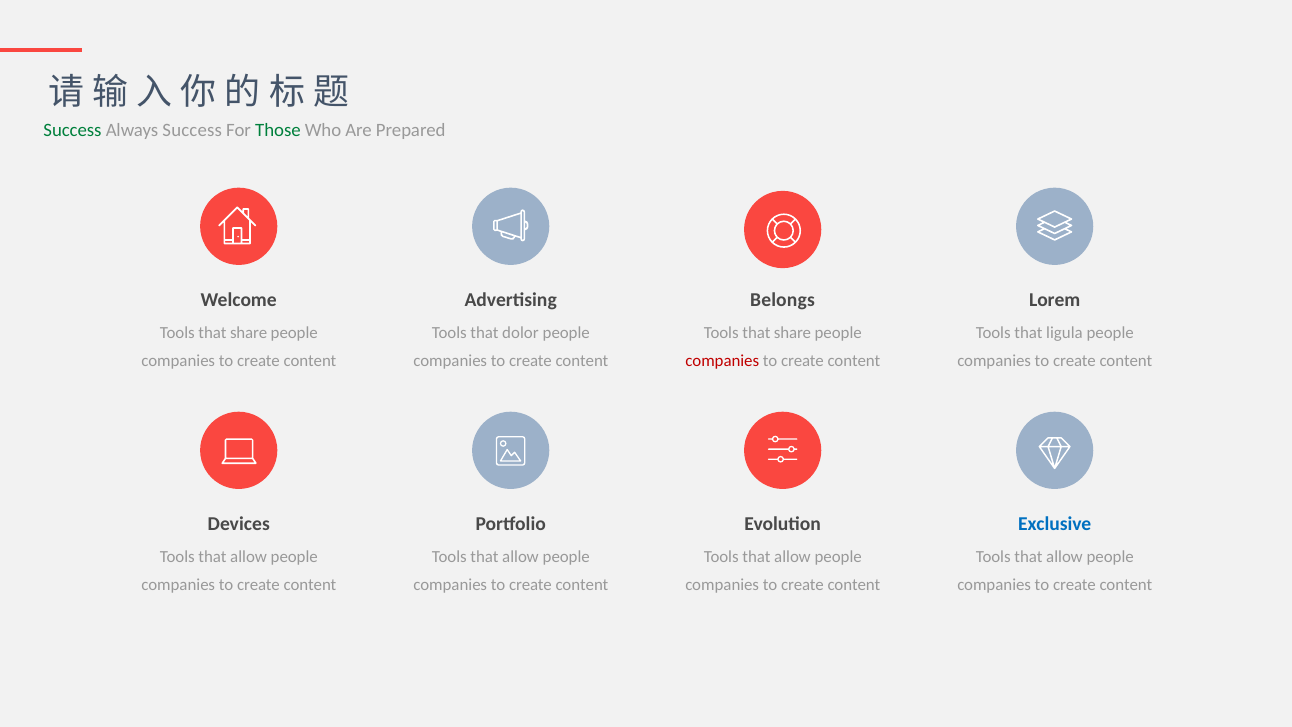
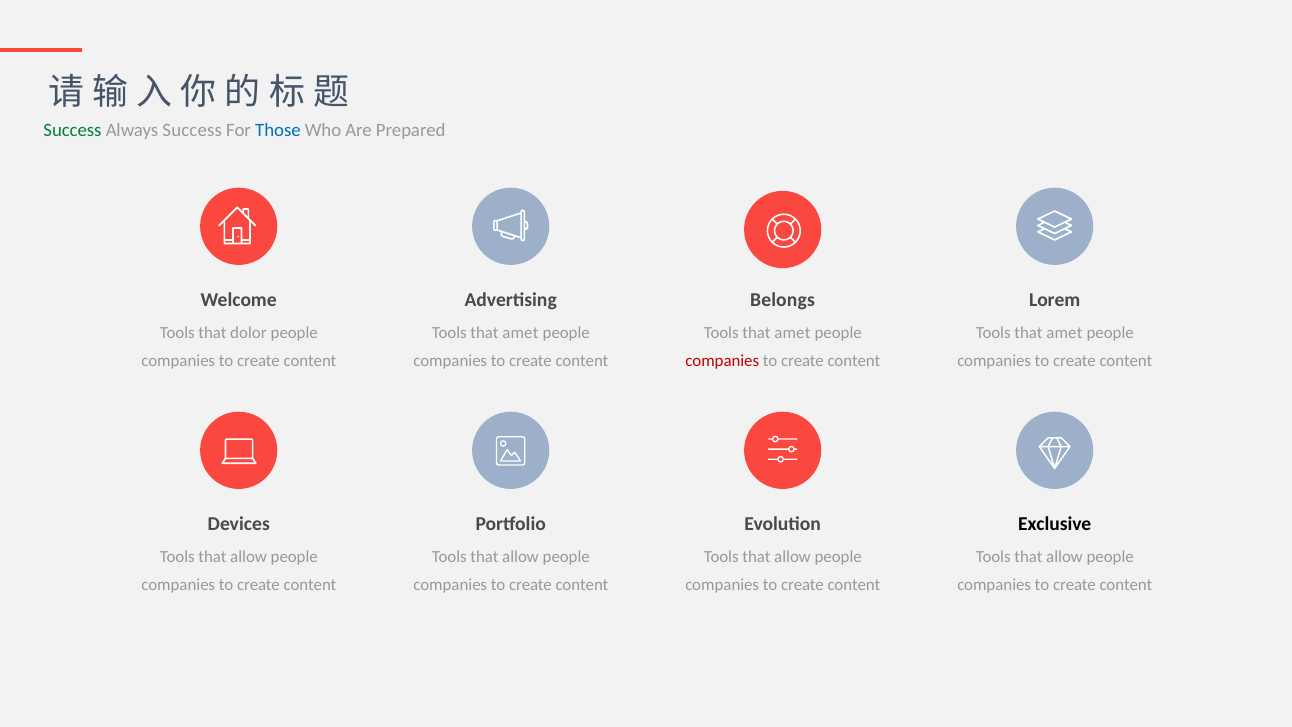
Those colour: green -> blue (278, 131)
share: share -> dolor (248, 333)
dolor: dolor -> amet (520, 333)
share: share -> amet (792, 333)
ligula: ligula -> amet (1064, 333)
Exclusive colour: blue -> black (1055, 524)
